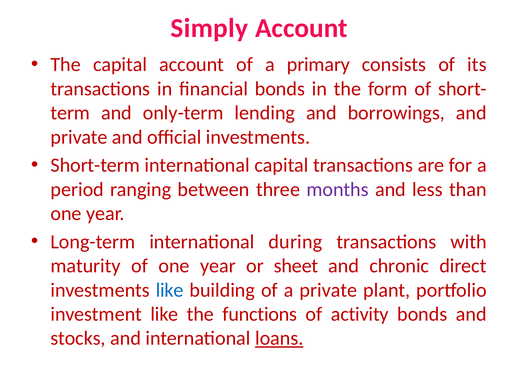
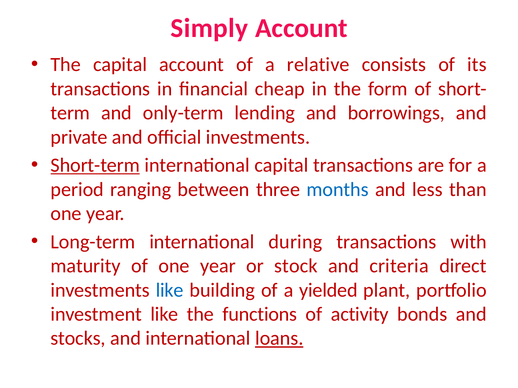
primary: primary -> relative (318, 65)
financial bonds: bonds -> cheap (280, 89)
Short-term underline: none -> present (95, 165)
months colour: purple -> blue (338, 190)
sheet: sheet -> stock (296, 266)
chronic: chronic -> criteria (399, 266)
a private: private -> yielded (328, 290)
